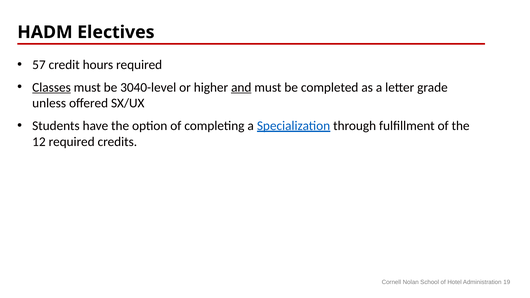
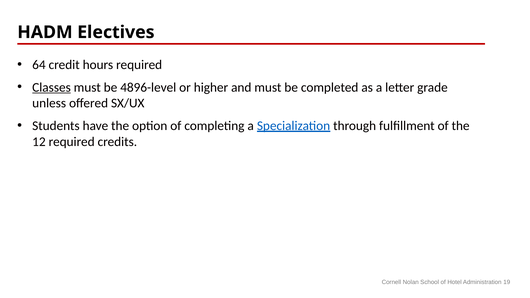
57: 57 -> 64 (39, 65)
3040-level: 3040-level -> 4896-level (148, 87)
and underline: present -> none (241, 87)
